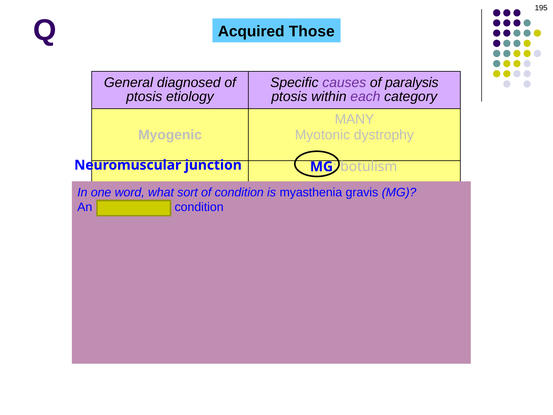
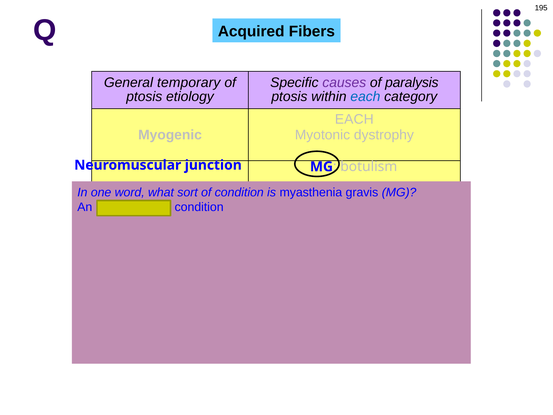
Those: Those -> Fibers (312, 31)
diagnosed: diagnosed -> temporary (189, 83)
each colour: purple -> blue (365, 96)
MANY: MANY -> EACH (354, 119)
